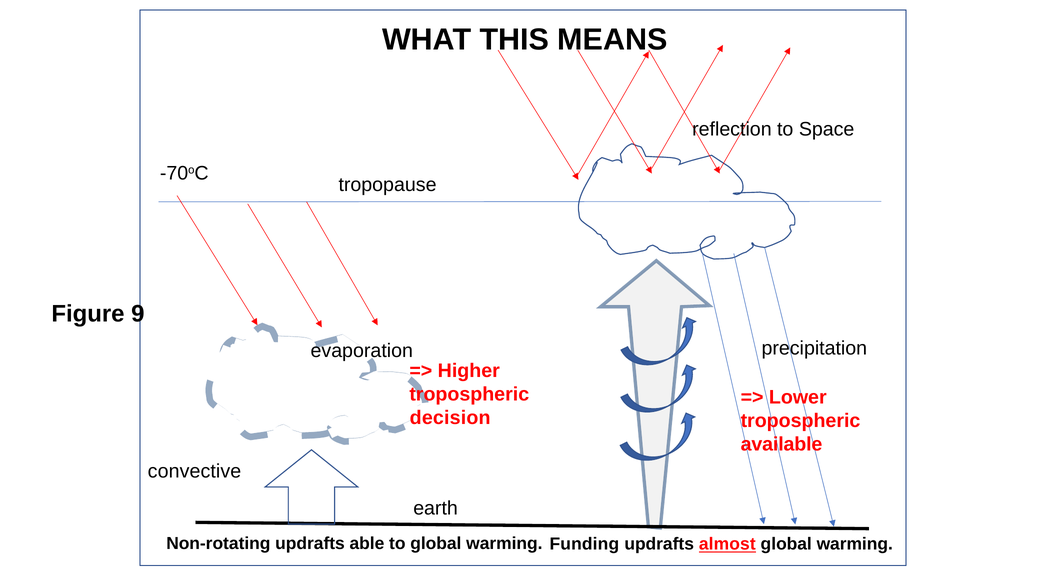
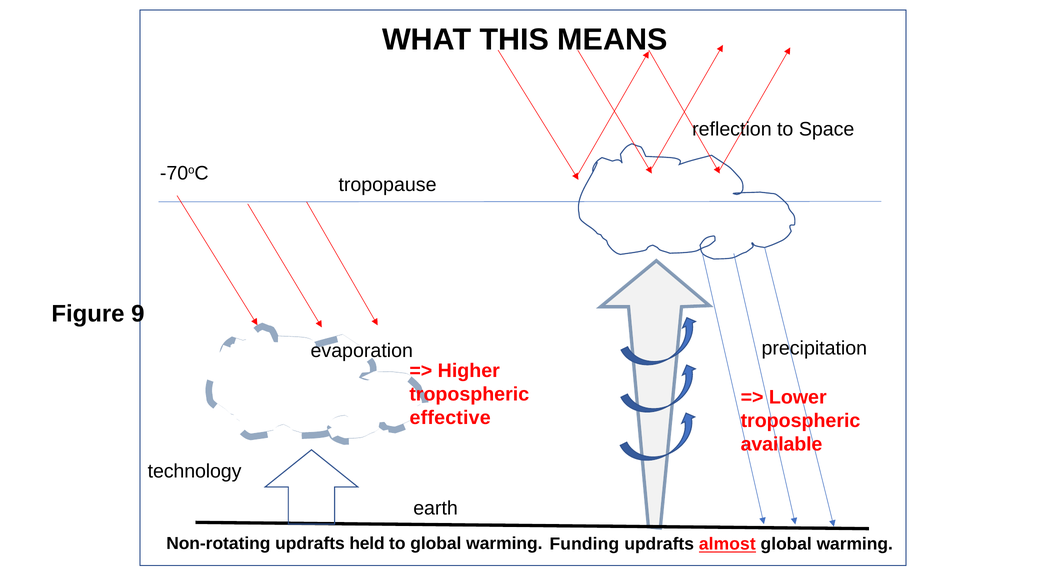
decision: decision -> effective (450, 418)
convective: convective -> technology (195, 472)
able: able -> held (367, 544)
